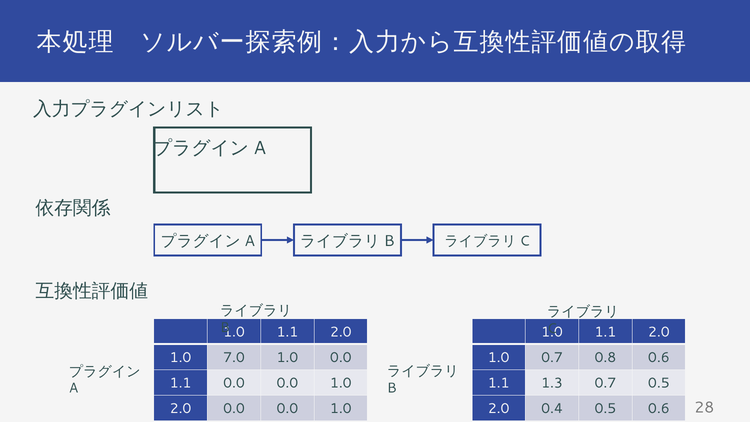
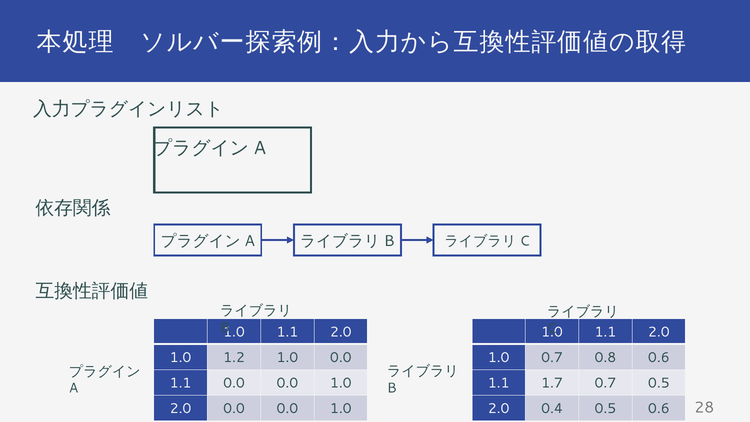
7.0: 7.0 -> 1.2 (234, 358)
1.3: 1.3 -> 1.7 (552, 383)
